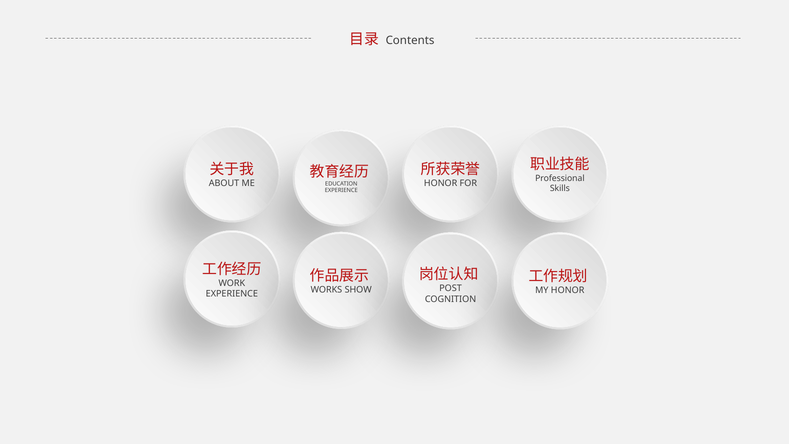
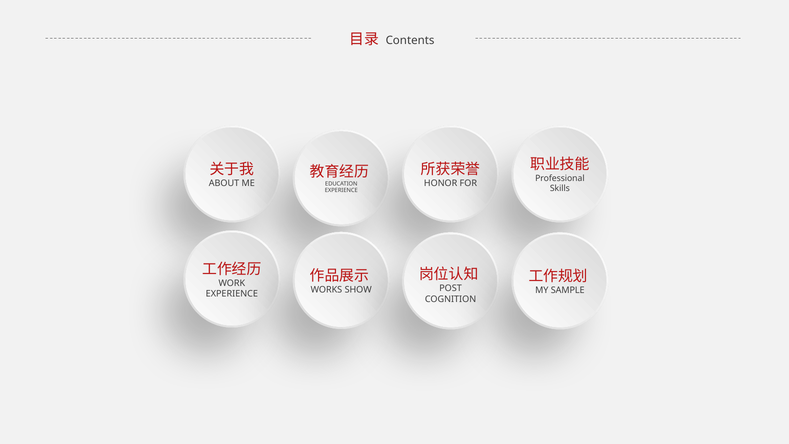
HONOR: HONOR -> SAMPLE (568, 290)
